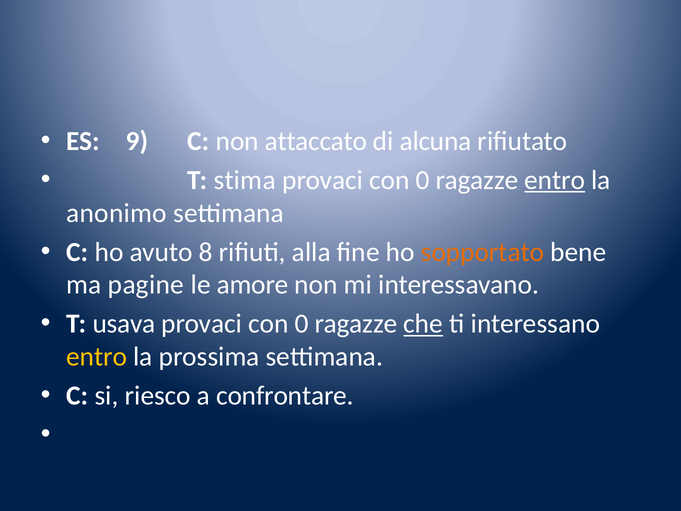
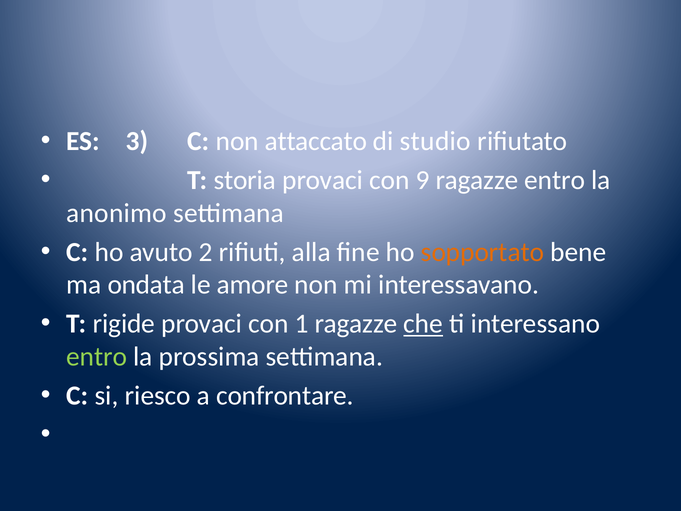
9: 9 -> 3 (137, 141)
alcuna: alcuna -> studio (435, 141)
stima: stima -> storia (245, 180)
0: 0 -> 9 (423, 180)
entro underline: present -> none (555, 180)
8: 8 -> 2 (206, 252)
pagine: pagine -> ondata (146, 285)
usava: usava -> rigide (124, 324)
0: 0 -> 1 (302, 324)
entro colour: yellow -> light green (97, 357)
